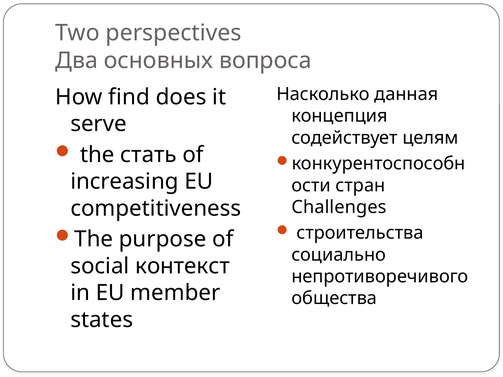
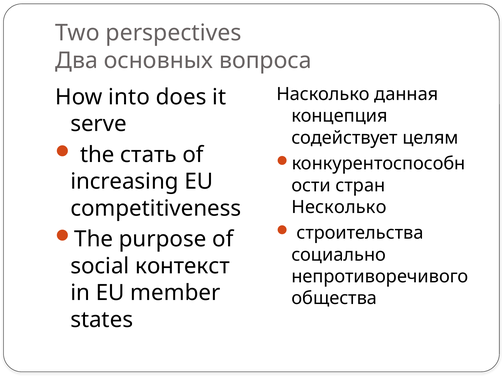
find: find -> into (129, 97)
Challenges: Challenges -> Несколько (339, 207)
